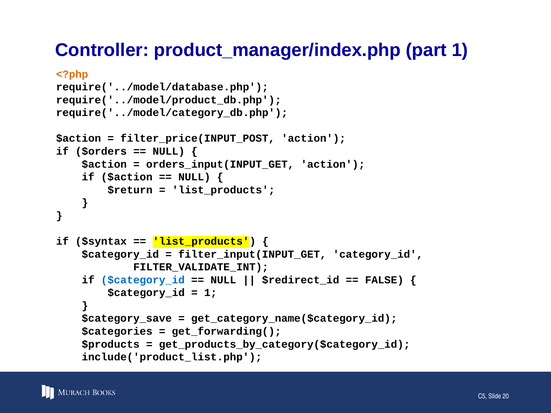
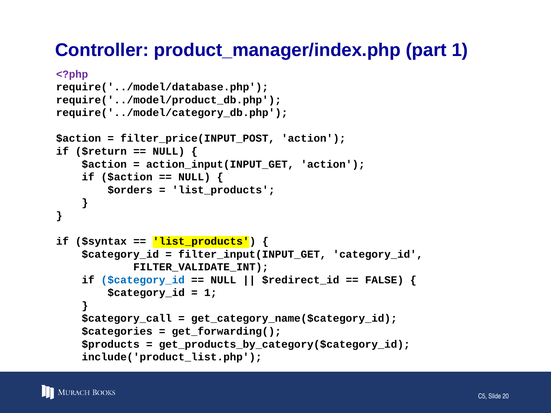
<?php colour: orange -> purple (72, 74)
$orders: $orders -> $return (101, 151)
orders_input(INPUT_GET: orders_input(INPUT_GET -> action_input(INPUT_GET (220, 164)
$return: $return -> $orders (130, 190)
$category_save: $category_save -> $category_call (127, 319)
